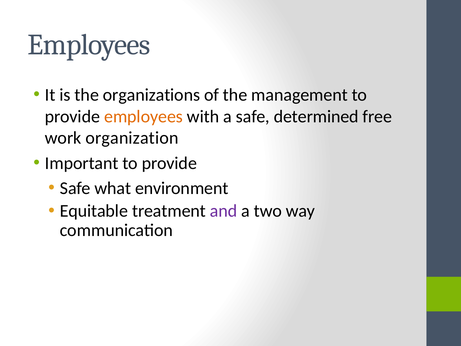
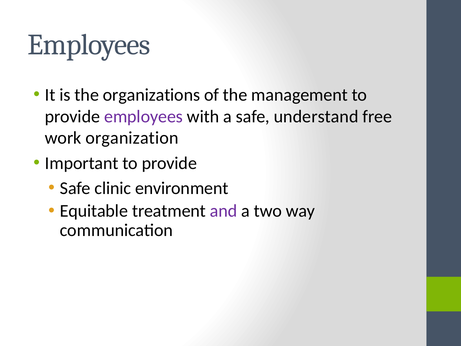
employees colour: orange -> purple (144, 116)
determined: determined -> understand (316, 116)
what: what -> clinic (113, 188)
